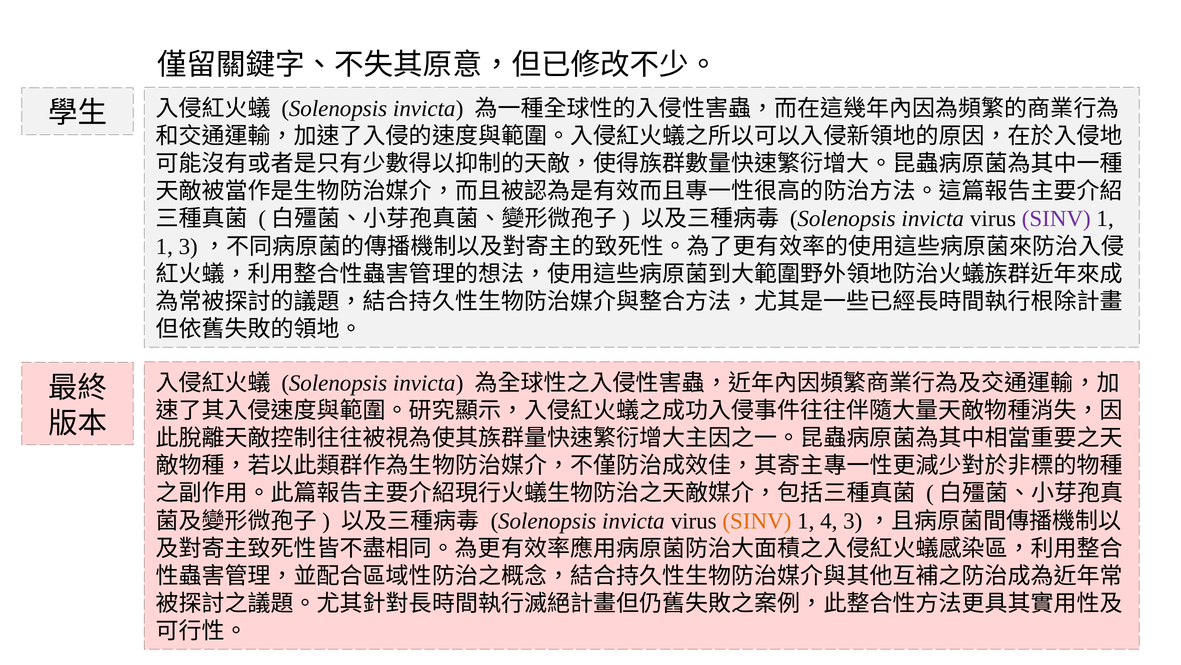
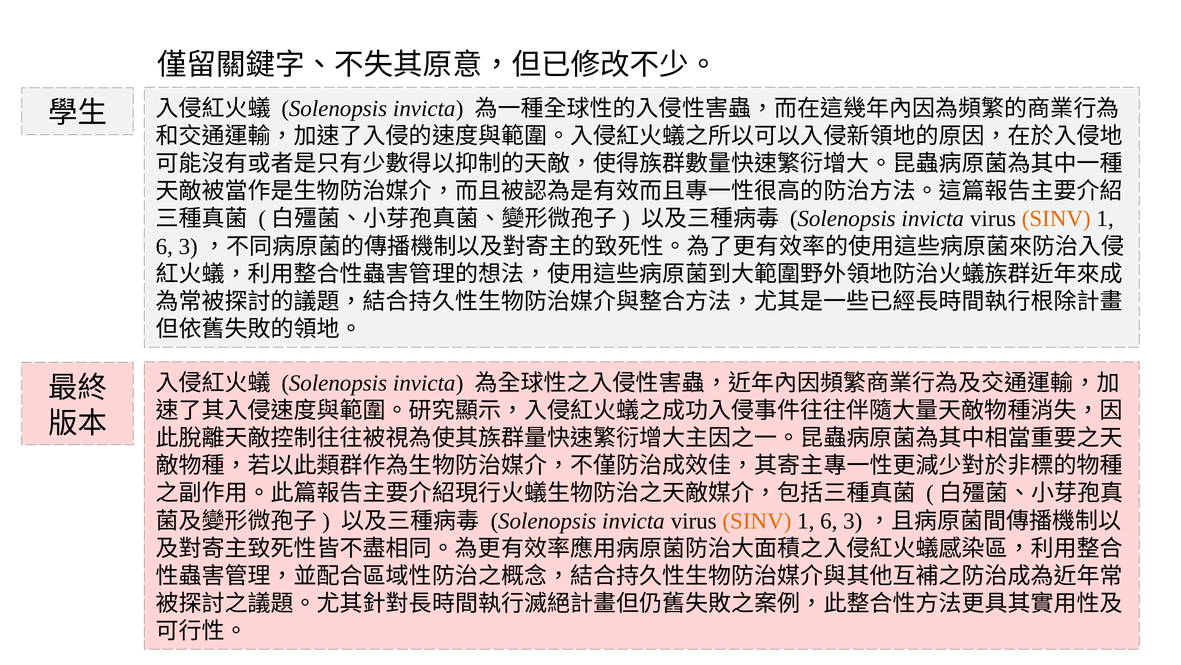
SINV colour: purple -> orange (1056, 219)
1: 1 -> 6 (164, 246)
4: 4 -> 6 (829, 520)
